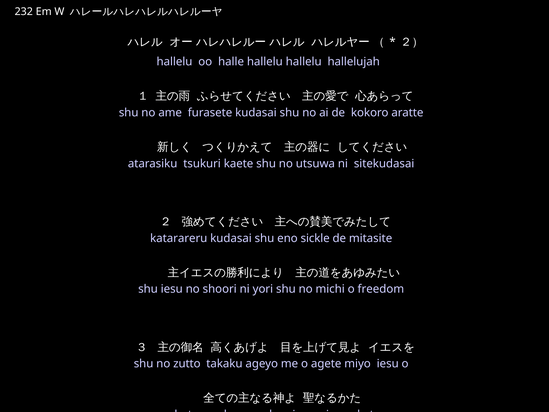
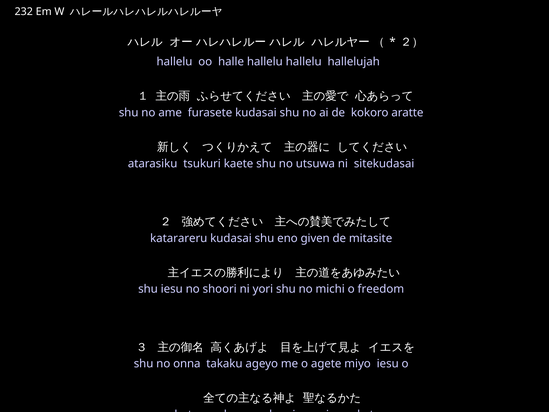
sickle: sickle -> given (315, 238)
zutto: zutto -> onna (187, 364)
